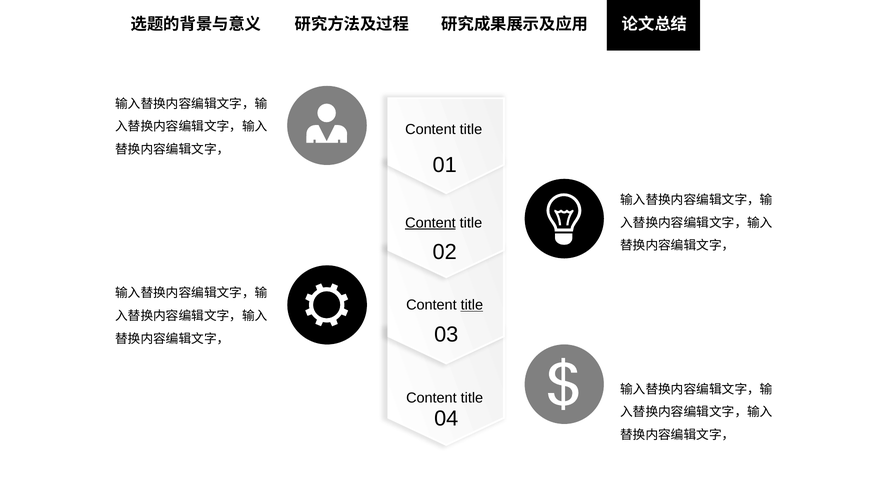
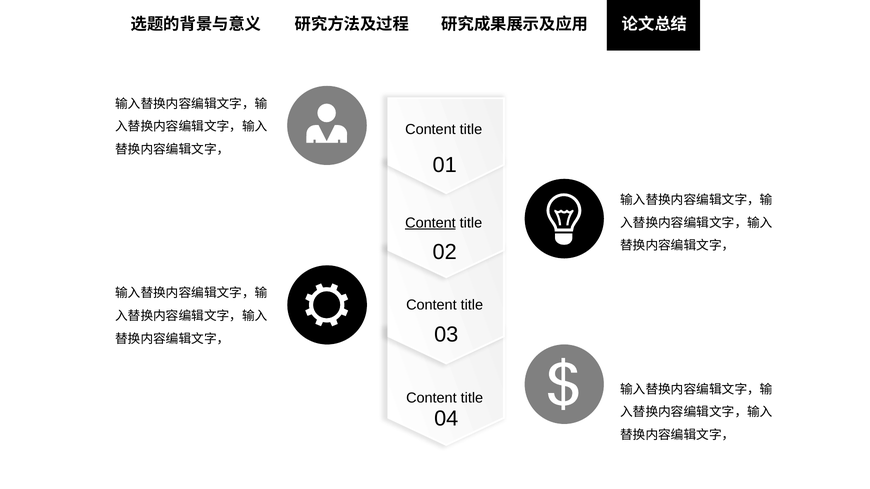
title underline: present -> none (472, 305)
